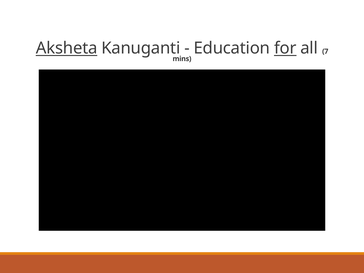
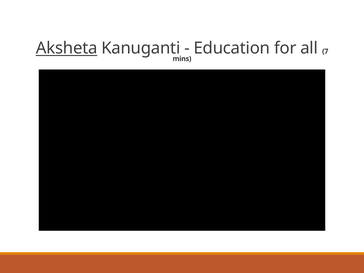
for underline: present -> none (285, 48)
